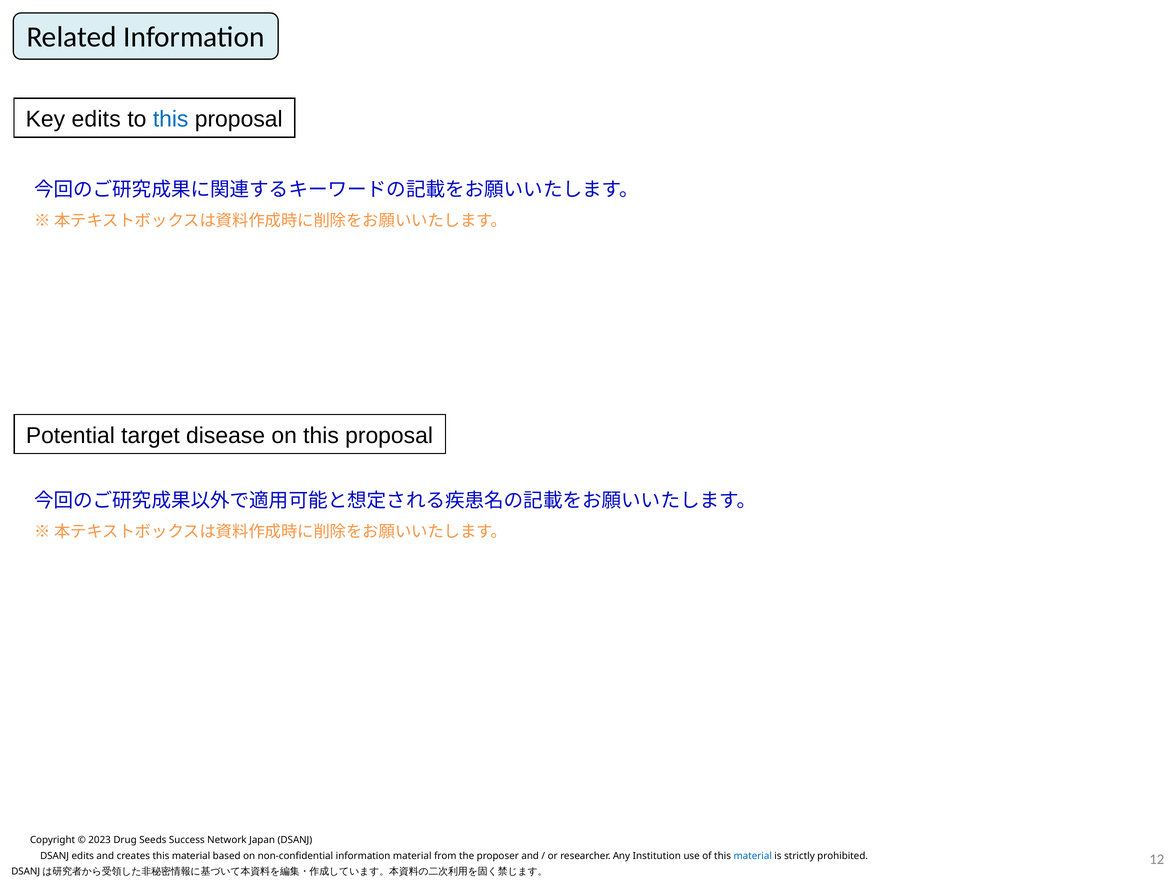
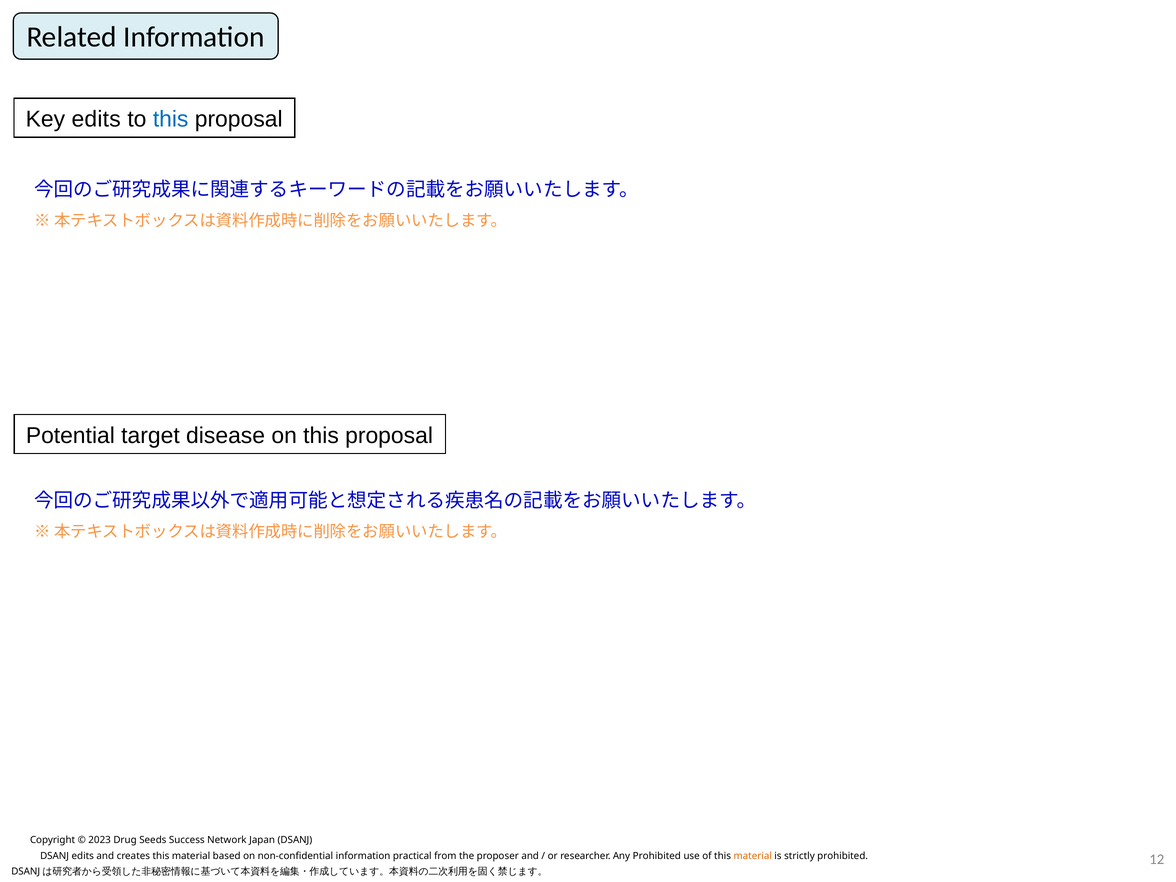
information material: material -> practical (412, 856)
Any Institution: Institution -> Prohibited (657, 856)
material colour: blue -> orange (753, 856)
